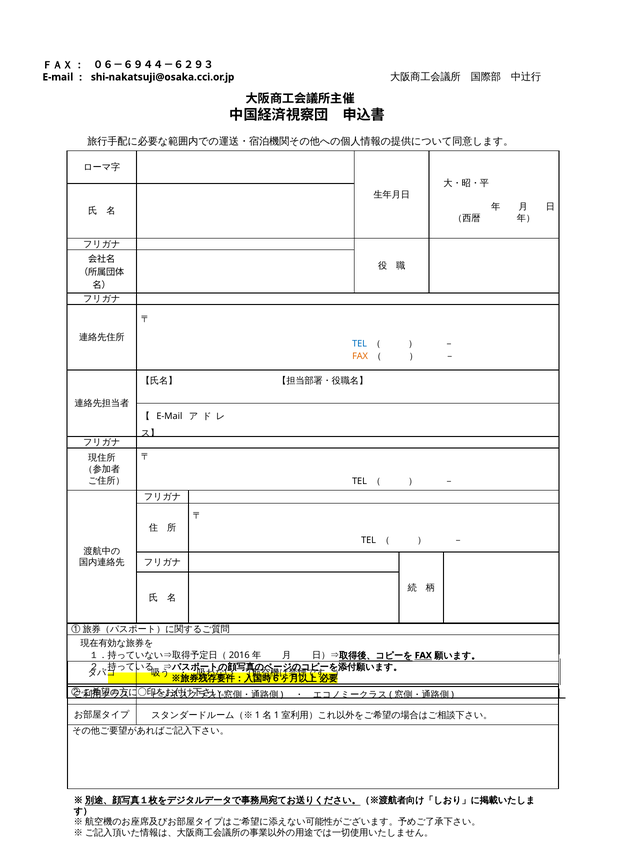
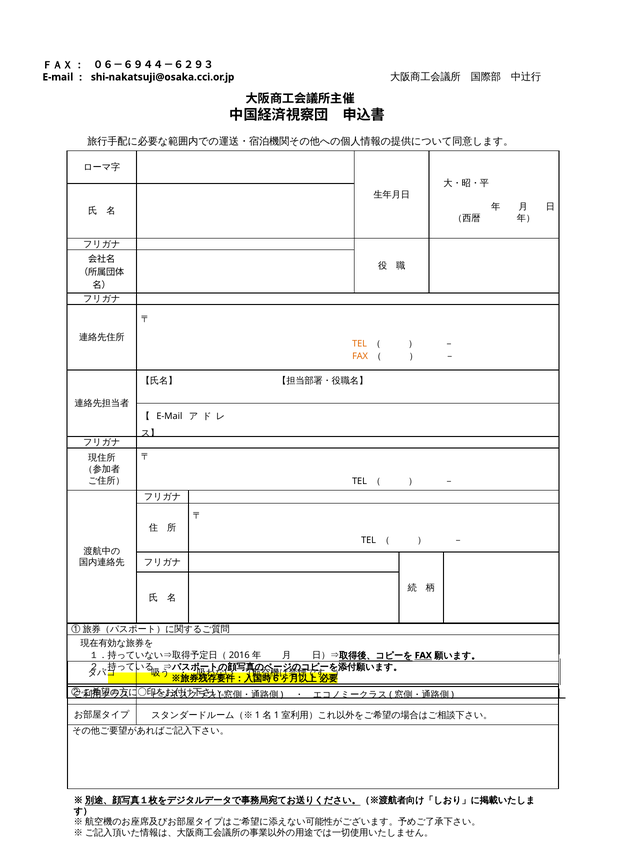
TEL colour: blue -> orange (360, 344)
